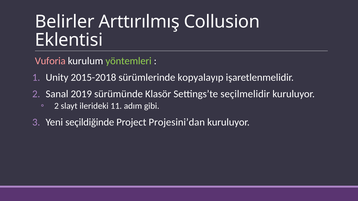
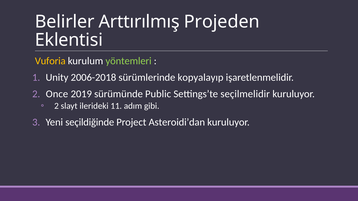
Collusion: Collusion -> Projeden (222, 22)
Vuforia colour: pink -> yellow (50, 61)
2015-2018: 2015-2018 -> 2006-2018 (93, 78)
Sanal: Sanal -> Once (57, 94)
Klasör: Klasör -> Public (158, 94)
Projesini’dan: Projesini’dan -> Asteroidi’dan (177, 122)
